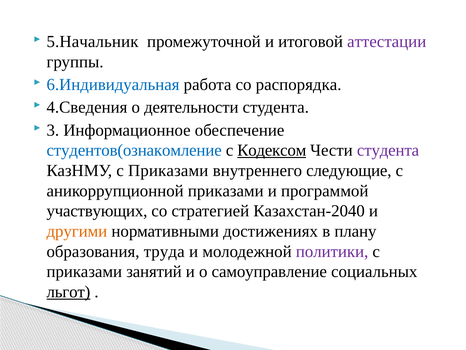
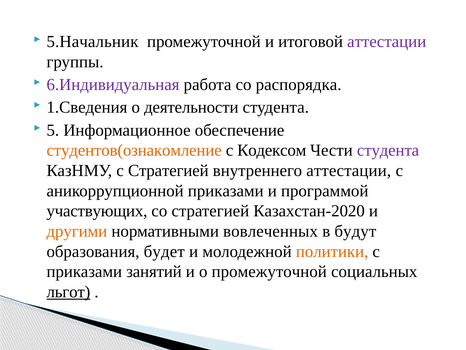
6.Индивидуальная colour: blue -> purple (113, 84)
4.Сведения: 4.Сведения -> 1.Сведения (87, 107)
3: 3 -> 5 (53, 130)
студентов(ознакомление colour: blue -> orange (134, 150)
Кодексом underline: present -> none (272, 150)
КазНМУ с Приказами: Приказами -> Стратегией (168, 170)
внутреннего следующие: следующие -> аттестации (349, 170)
Казахстан-2040: Казахстан-2040 -> Казахстан-2020 (309, 211)
достижениях: достижениях -> вовлеченных (271, 231)
плану: плану -> будут (355, 231)
труда: труда -> будет (164, 251)
политики colour: purple -> orange (332, 251)
о самоуправление: самоуправление -> промежуточной (269, 271)
